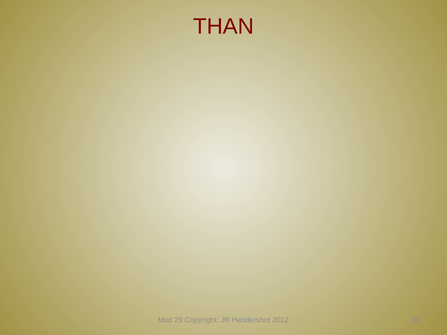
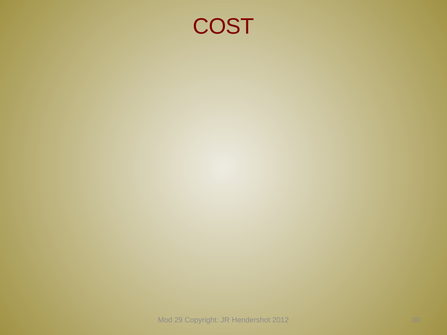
THAN: THAN -> COST (224, 27)
